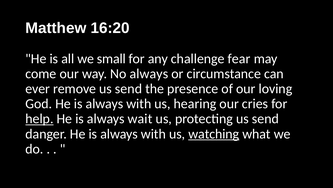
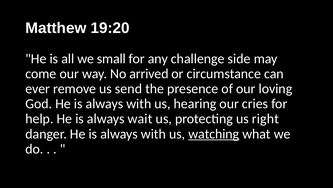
16:20: 16:20 -> 19:20 (110, 28)
fear: fear -> side (239, 59)
No always: always -> arrived (149, 74)
help underline: present -> none (39, 118)
protecting us send: send -> right (265, 118)
